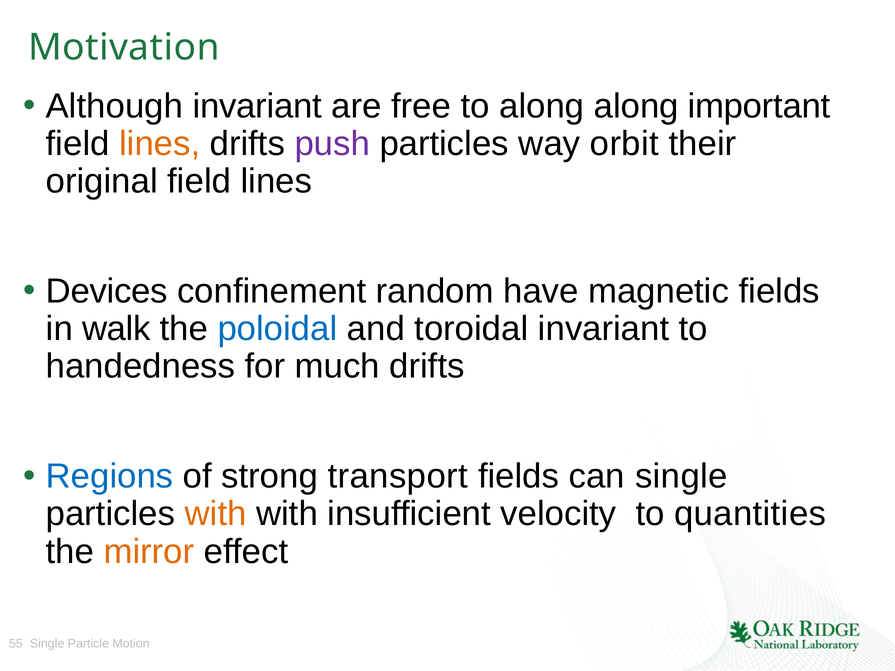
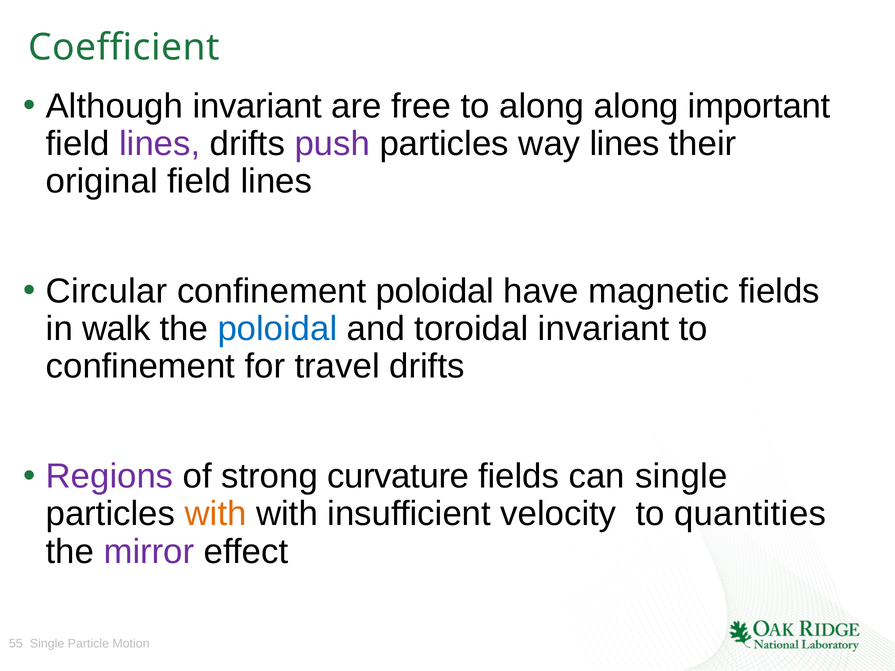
Motivation: Motivation -> Coefficient (124, 48)
lines colour: orange -> purple (160, 144)
way orbit: orbit -> lines (625, 144)
Devices: Devices -> Circular (107, 291)
confinement random: random -> poloidal (435, 291)
handedness: handedness -> confinement (140, 367)
much: much -> travel (337, 367)
Regions colour: blue -> purple (110, 477)
transport: transport -> curvature (398, 477)
mirror colour: orange -> purple (149, 552)
